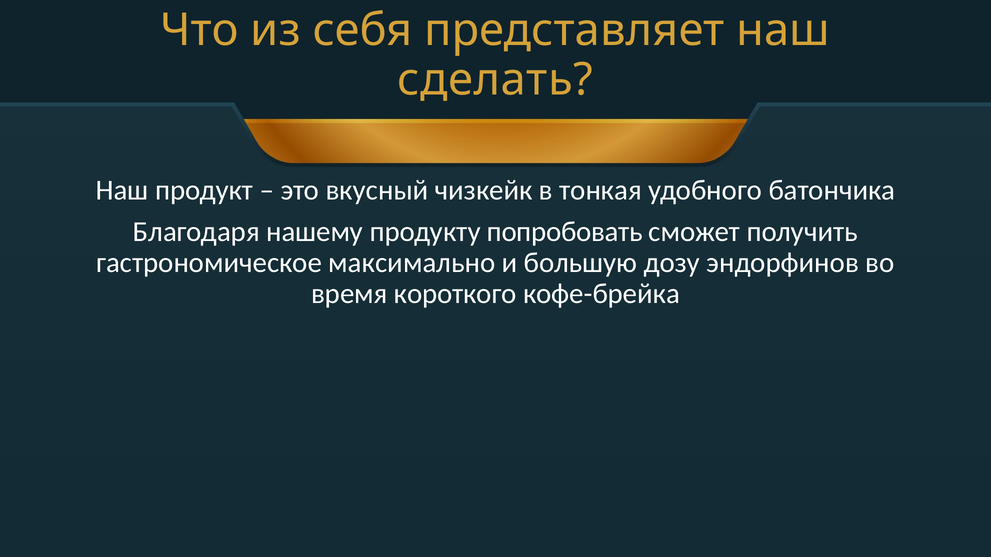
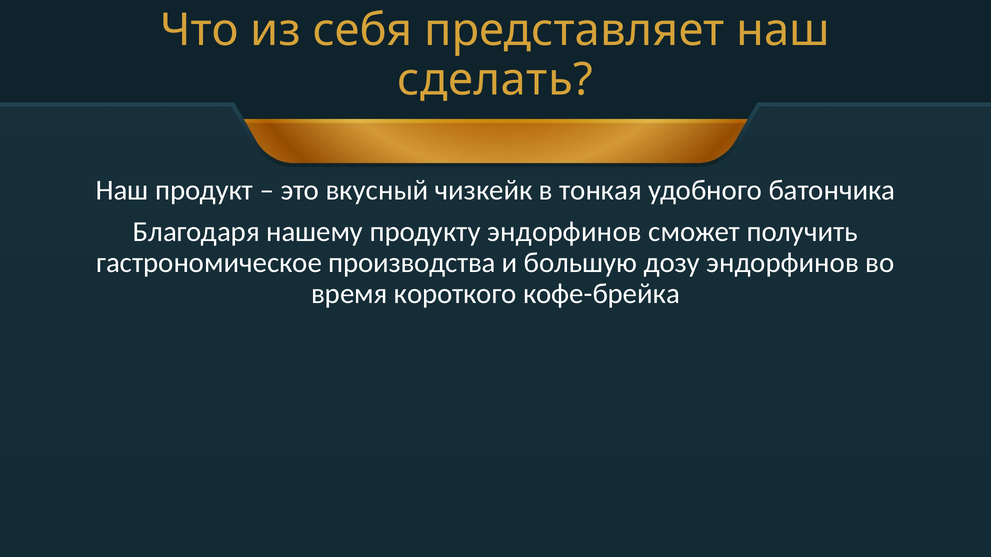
продукту попробовать: попробовать -> эндорфинов (564, 232)
максимально: максимально -> производства (412, 263)
